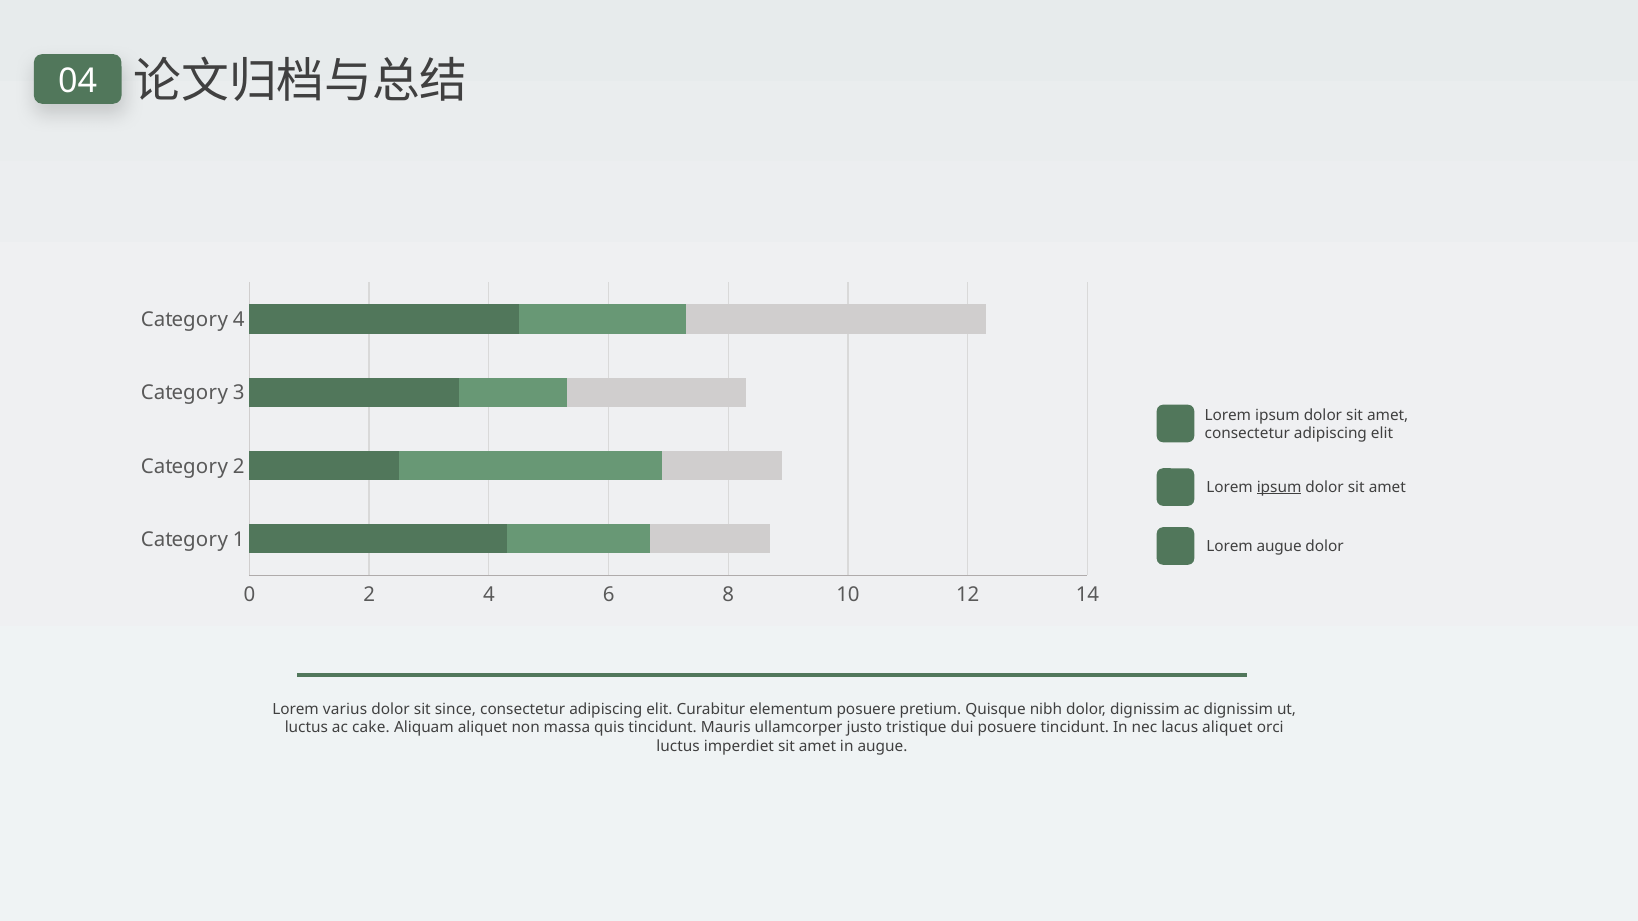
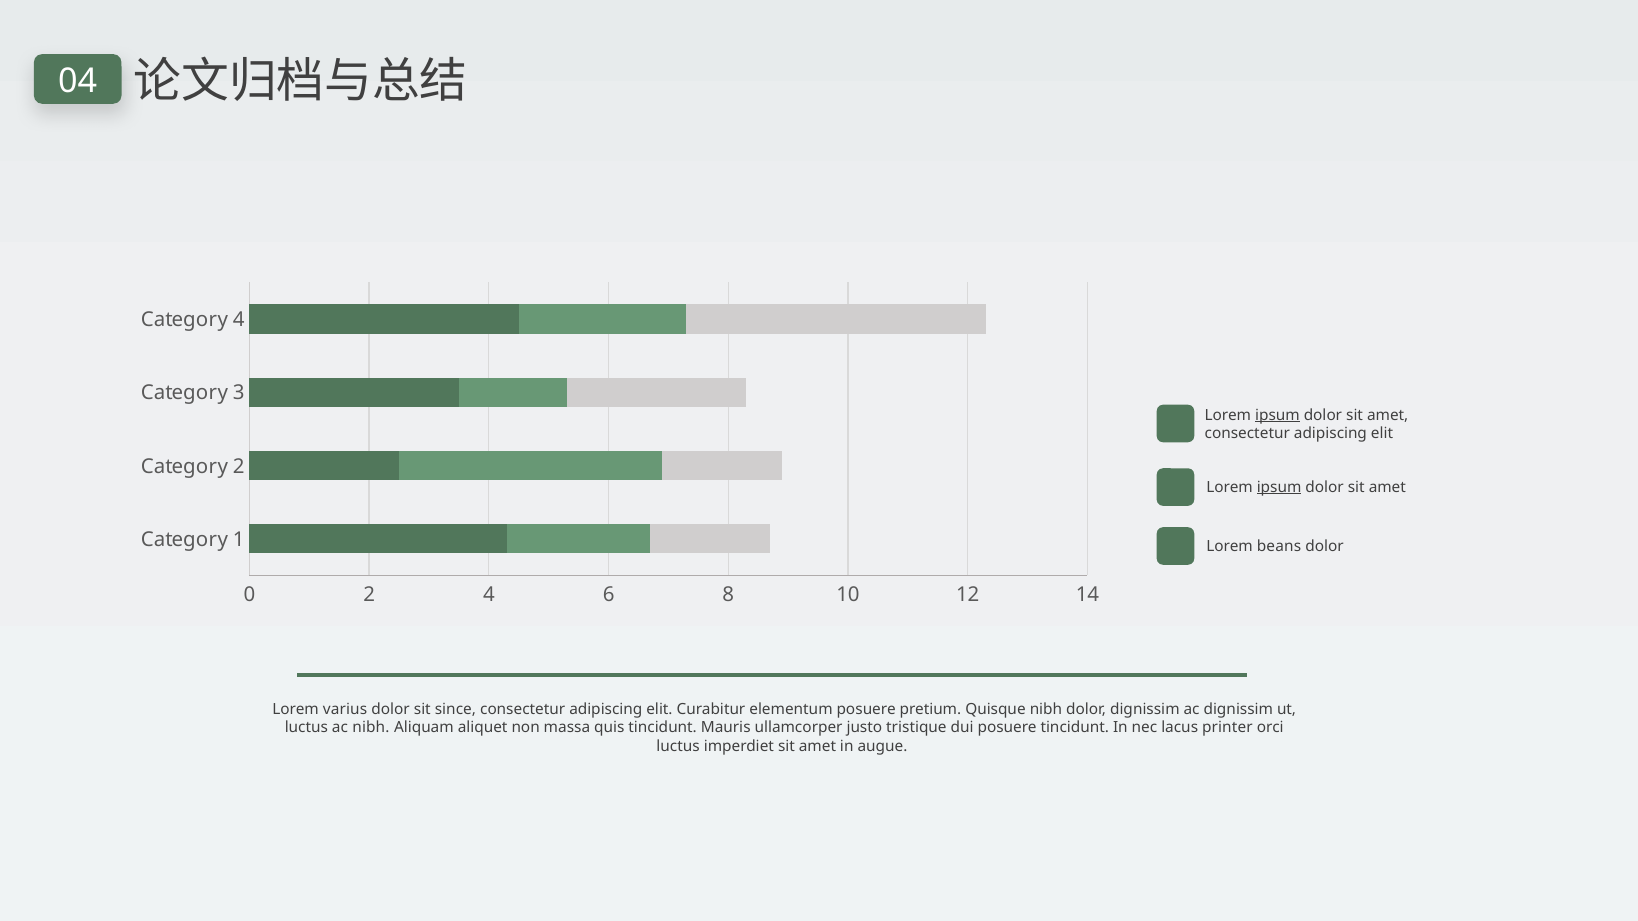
ipsum underline: none -> present (1277, 415)
Lorem augue: augue -> beans (1279, 546)
ac cake: cake -> nibh (371, 728)
lacus aliquet: aliquet -> printer (1227, 728)
